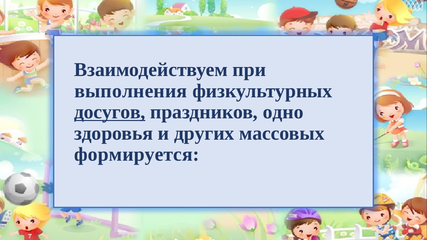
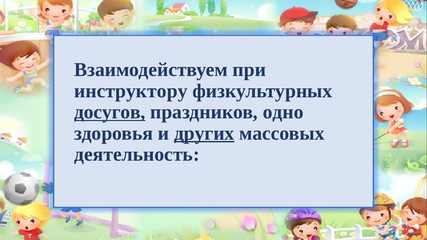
выполнения: выполнения -> инструктору (131, 91)
других underline: none -> present (204, 133)
формируется: формируется -> деятельность (137, 155)
